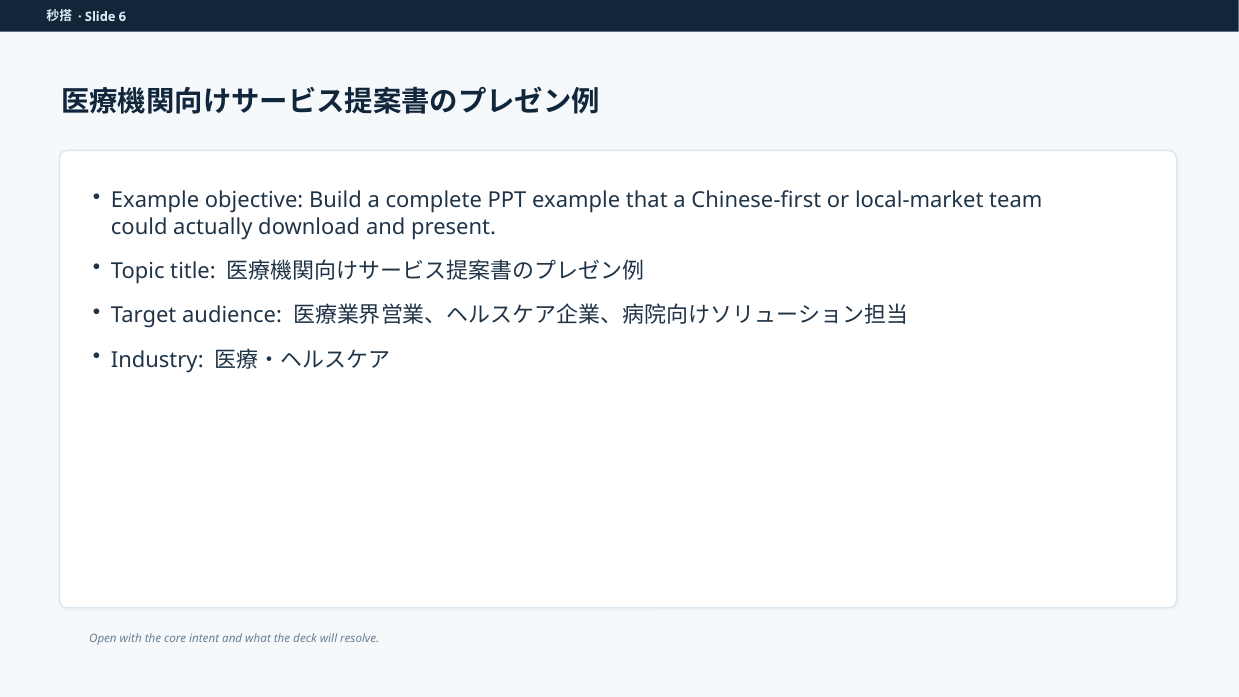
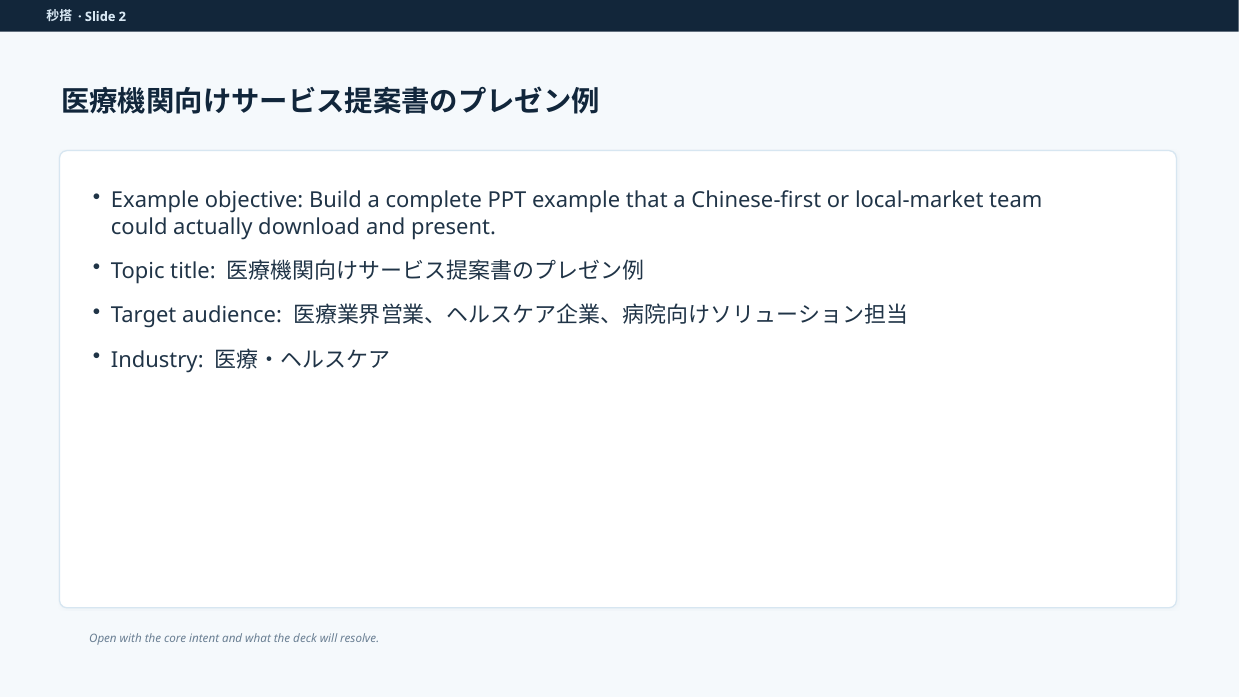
6: 6 -> 2 (122, 17)
